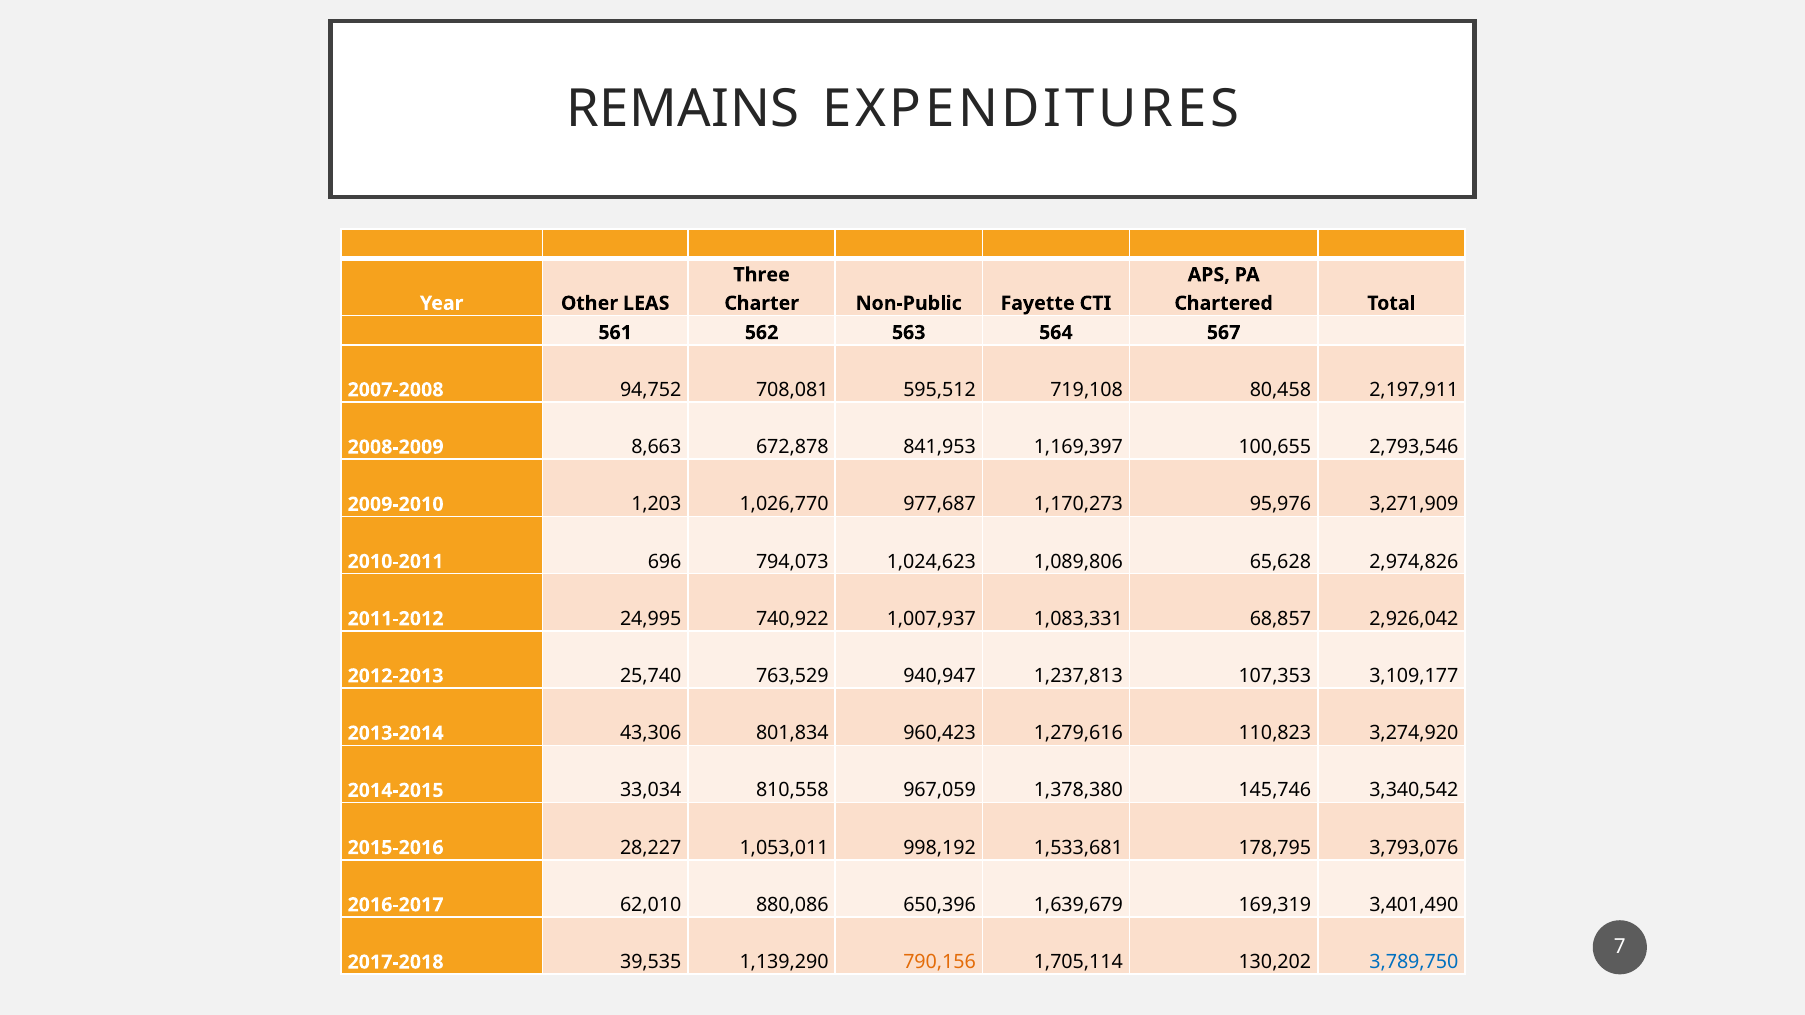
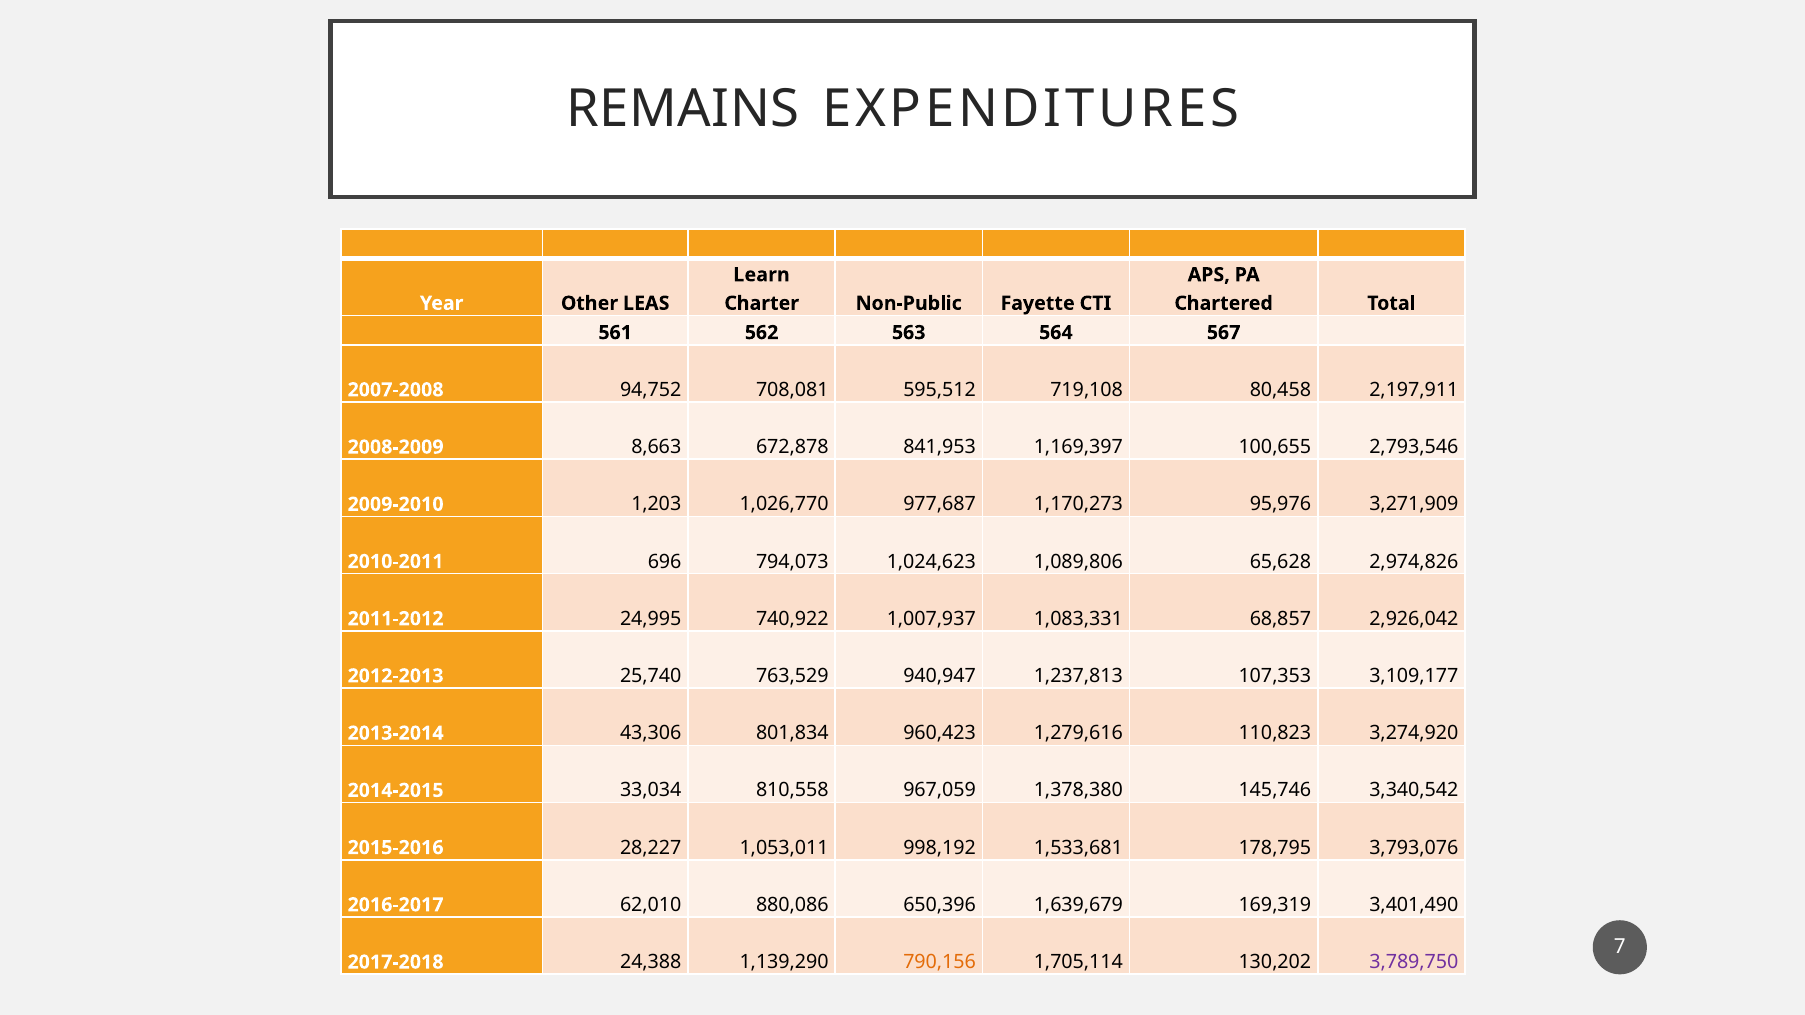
Three: Three -> Learn (762, 275)
39,535: 39,535 -> 24,388 (651, 962)
3,789,750 colour: blue -> purple (1414, 962)
